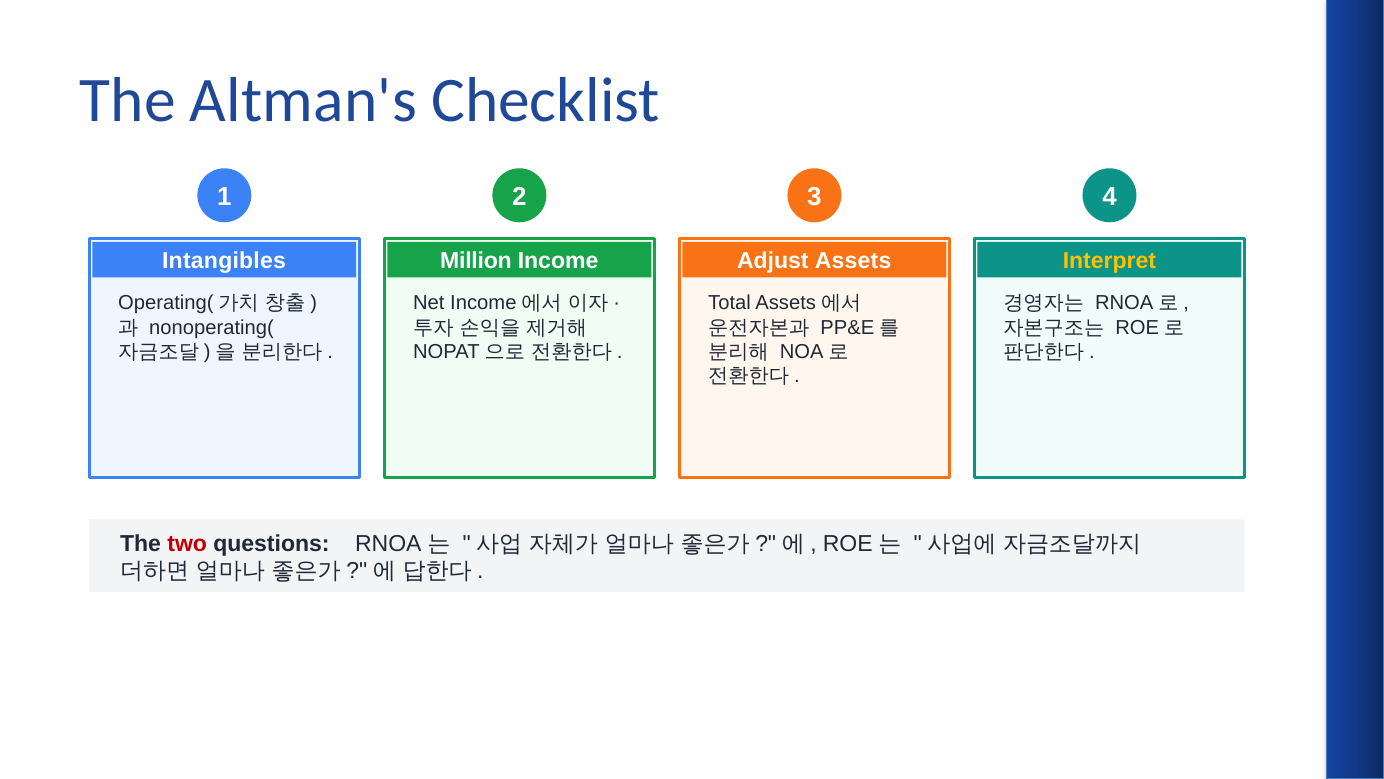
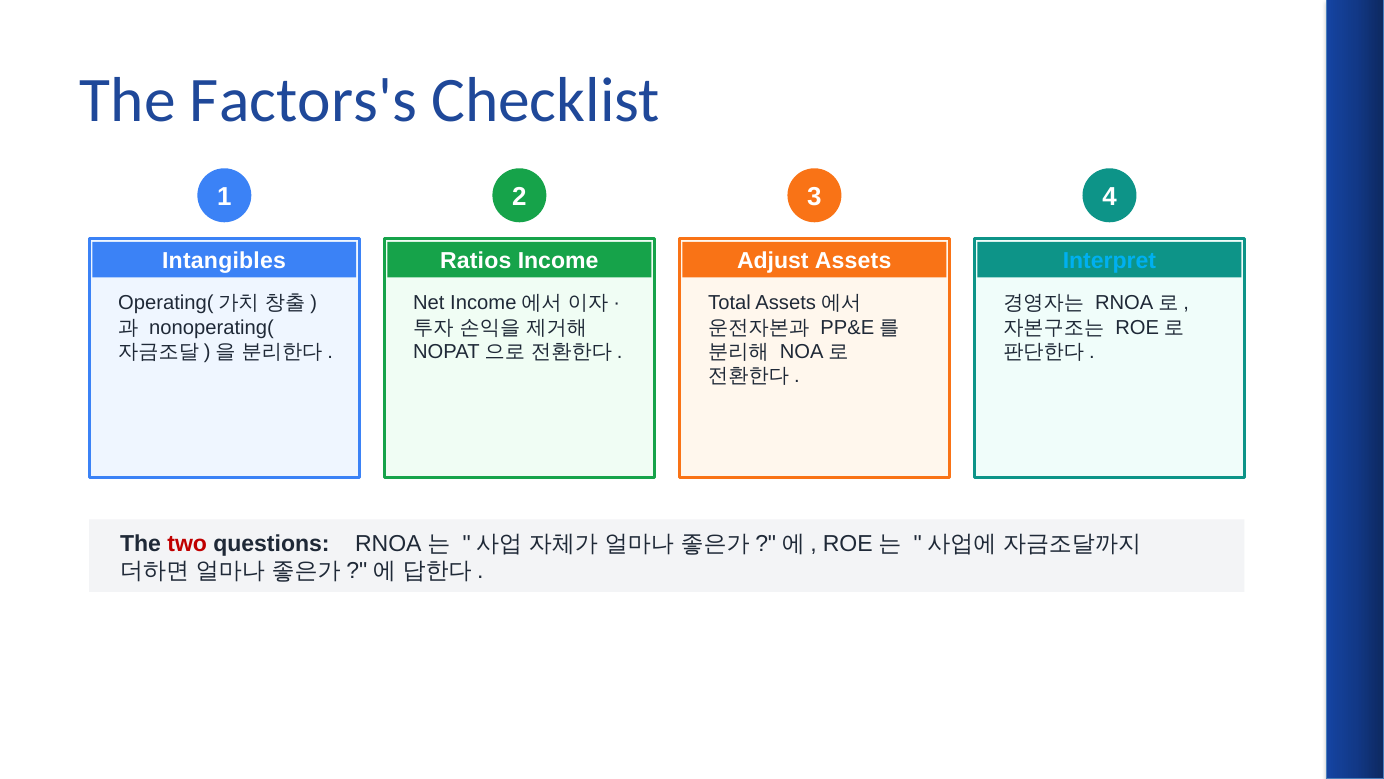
Altman's: Altman's -> Factors's (304, 100)
Million: Million -> Ratios (476, 261)
Interpret colour: yellow -> light blue (1109, 261)
